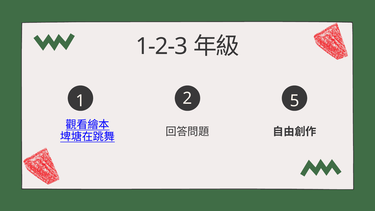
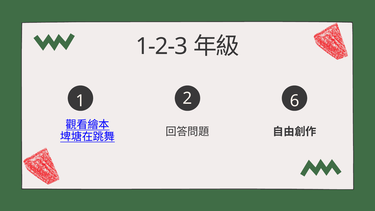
5: 5 -> 6 (295, 101)
